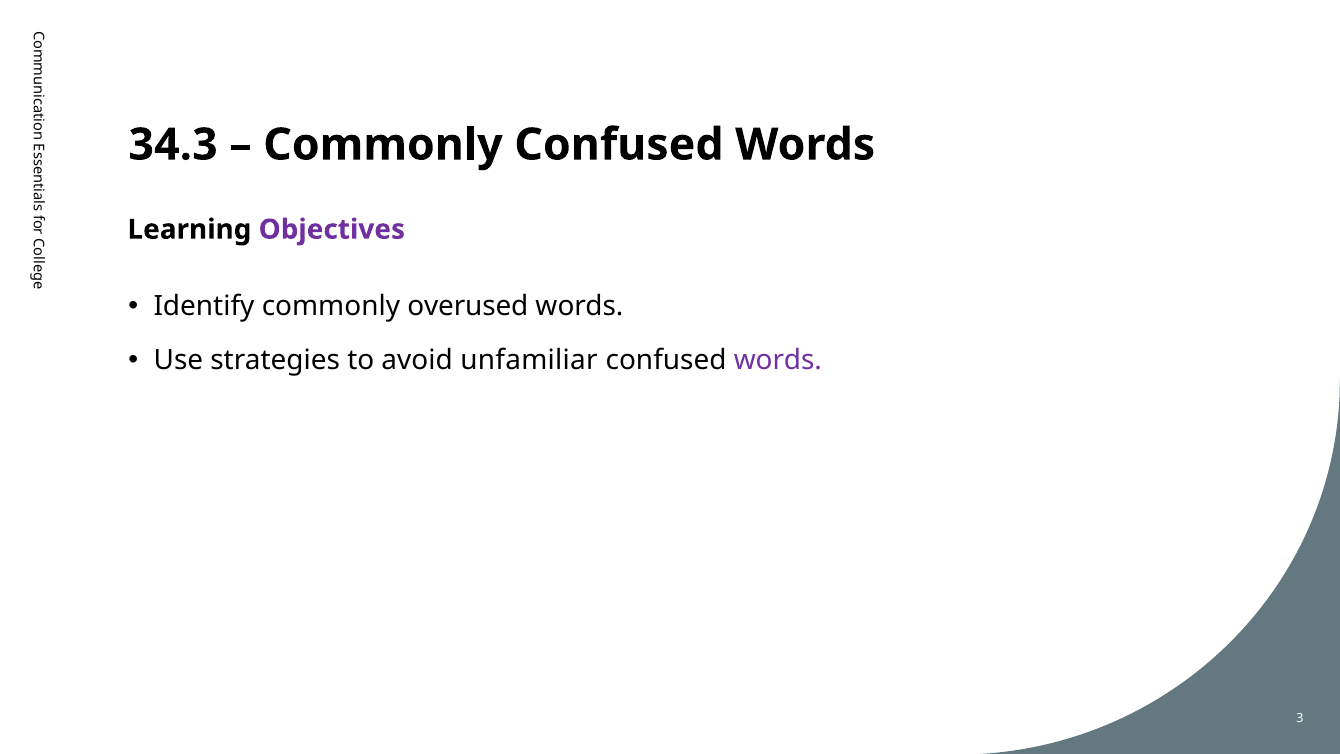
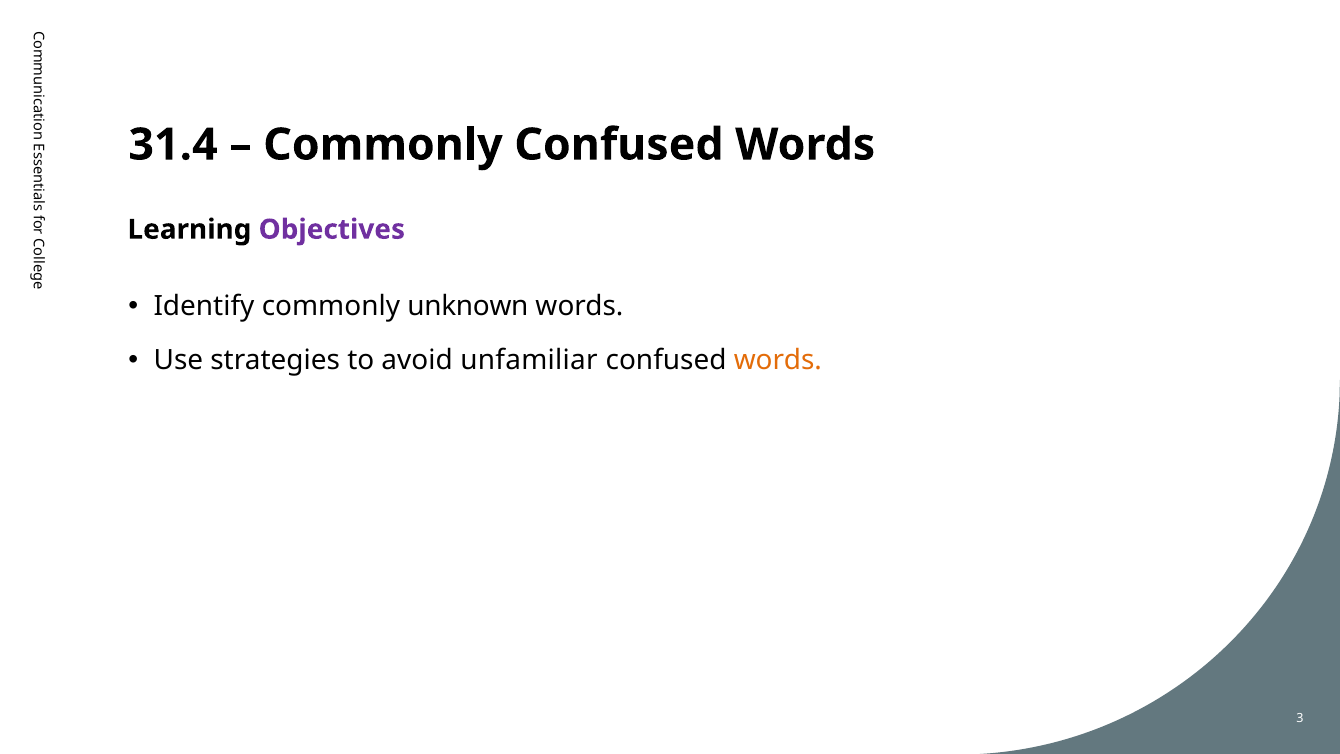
34.3: 34.3 -> 31.4 (173, 145)
overused: overused -> unknown (468, 306)
words colour: purple -> orange (778, 360)
